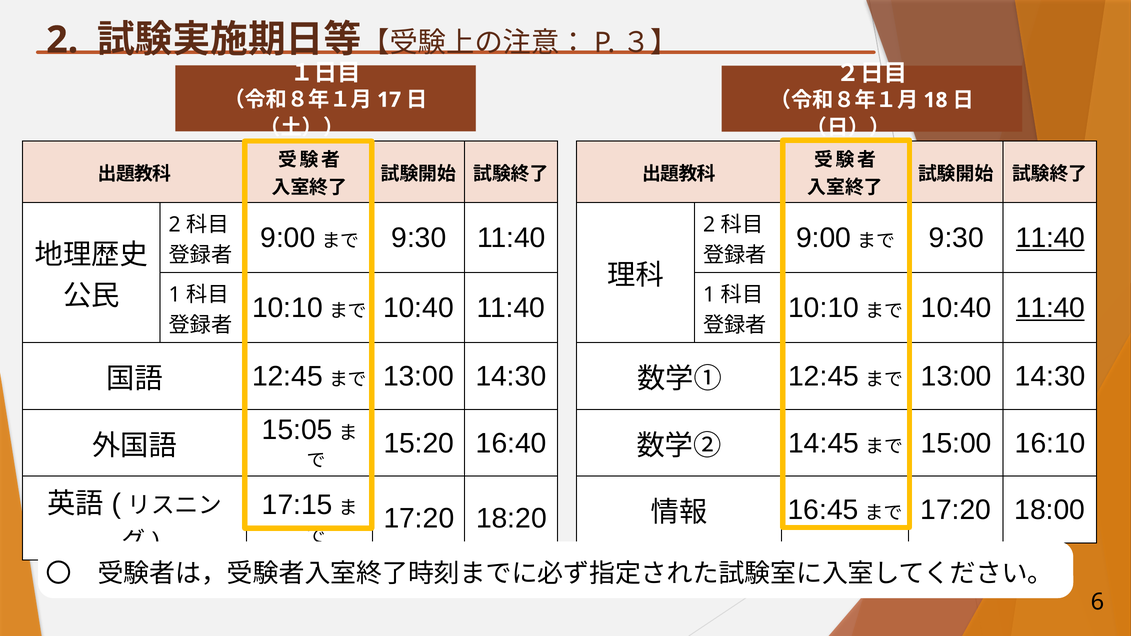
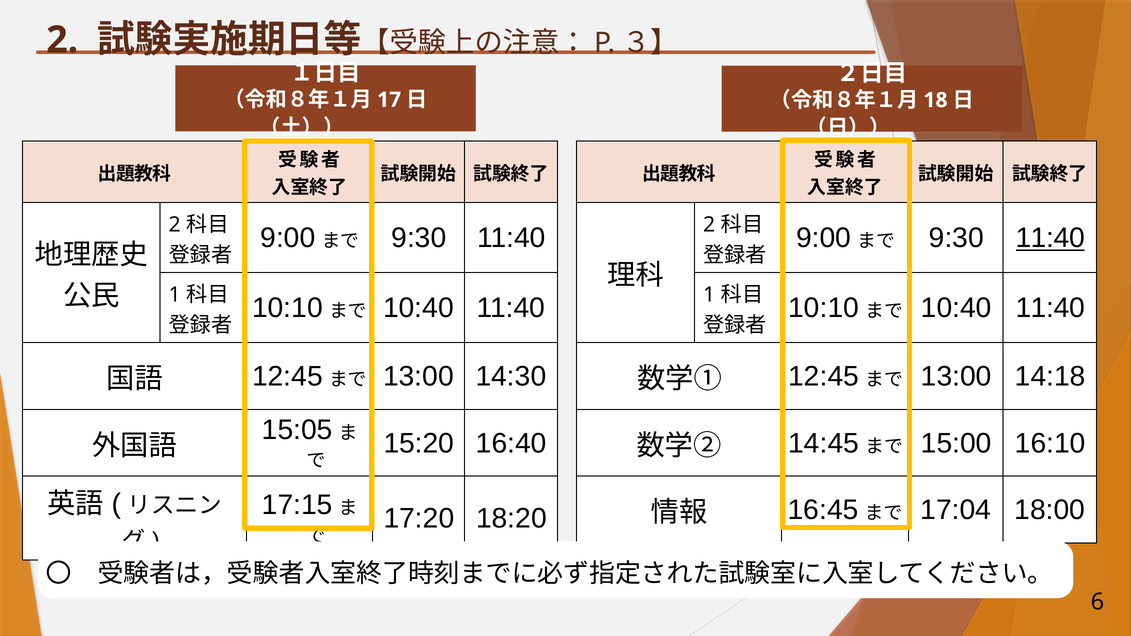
11:40 underline: present -> none (1050, 308)
14:30: 14:30 -> 14:18 (1050, 377)
17:20: 17:20 -> 17:04 (956, 510)
